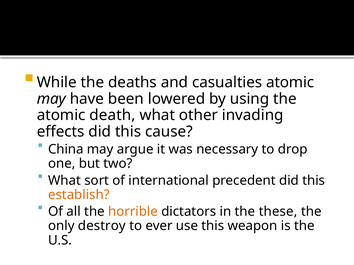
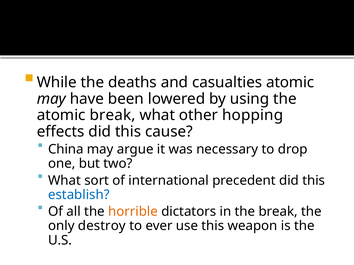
atomic death: death -> break (112, 115)
invading: invading -> hopping (253, 115)
establish colour: orange -> blue (79, 195)
the these: these -> break (278, 212)
